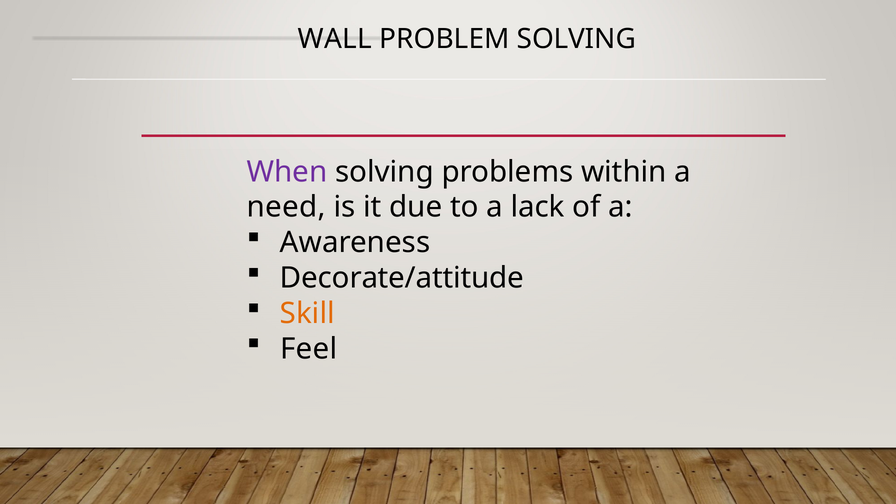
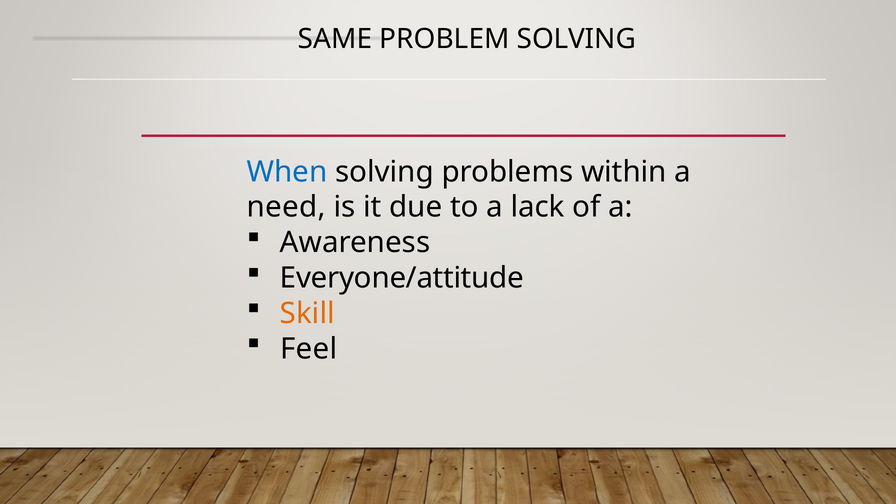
WALL: WALL -> SAME (335, 39)
When colour: purple -> blue (287, 172)
Decorate/attitude: Decorate/attitude -> Everyone/attitude (402, 278)
